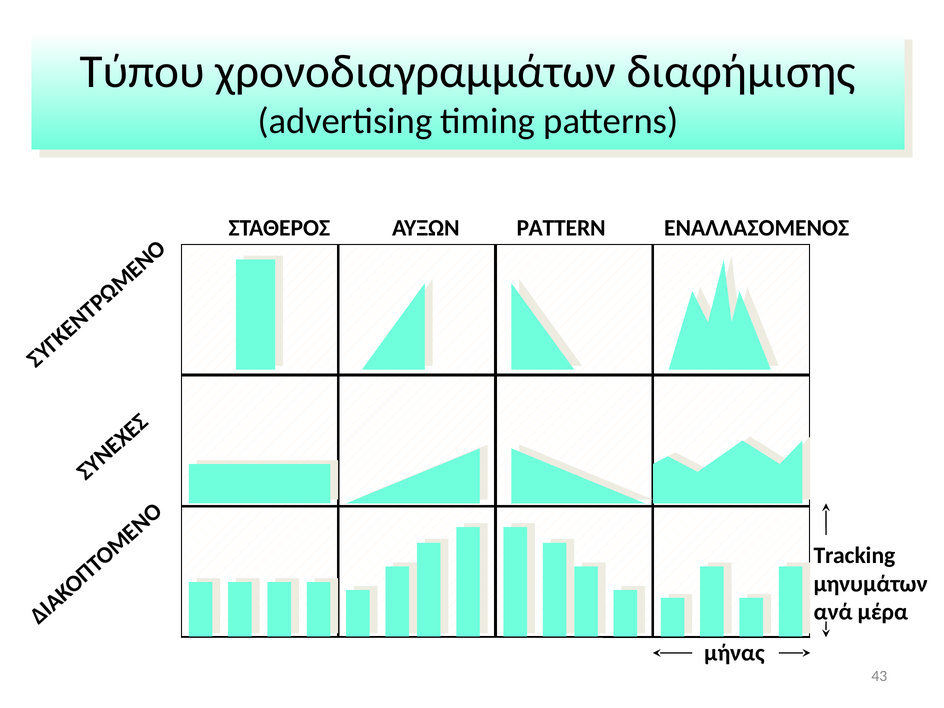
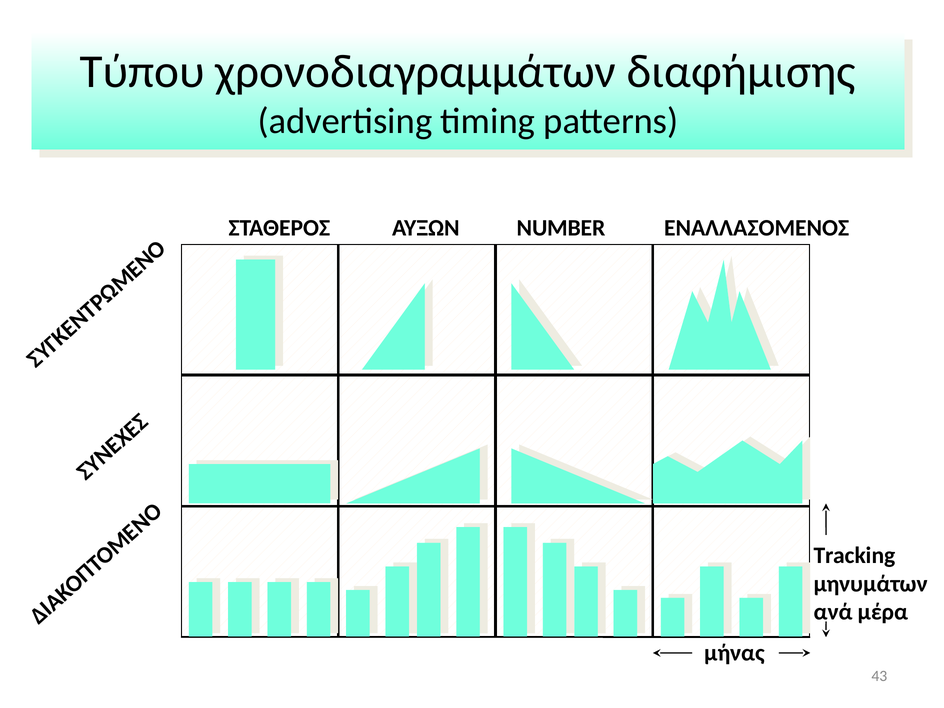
PATTERN: PATTERN -> NUMBER (561, 228)
